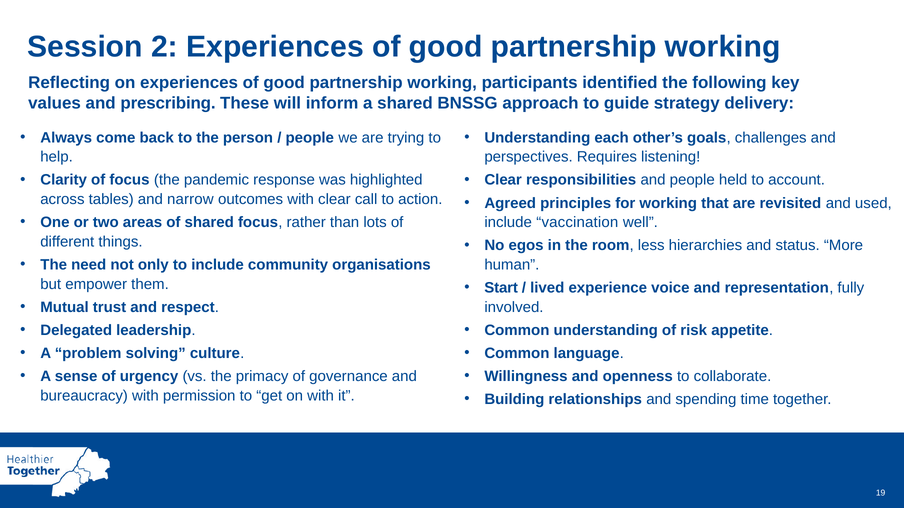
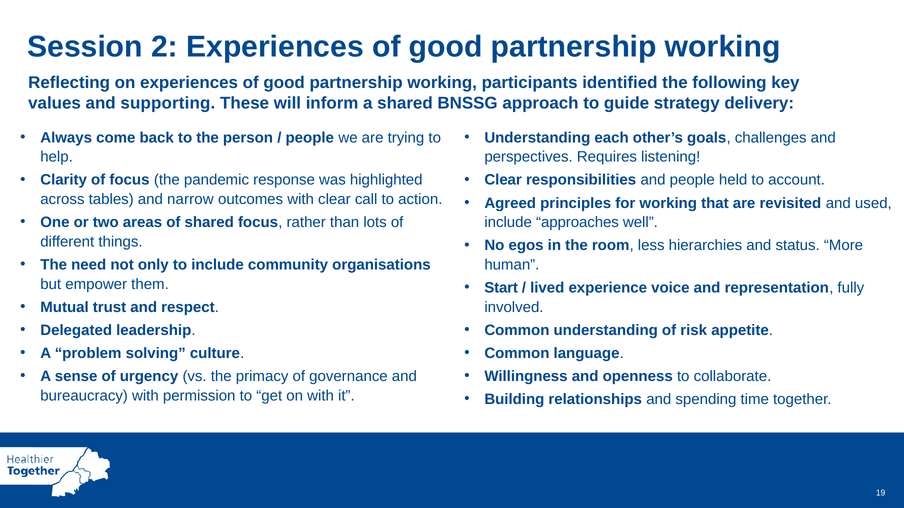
prescribing: prescribing -> supporting (168, 103)
vaccination: vaccination -> approaches (577, 223)
